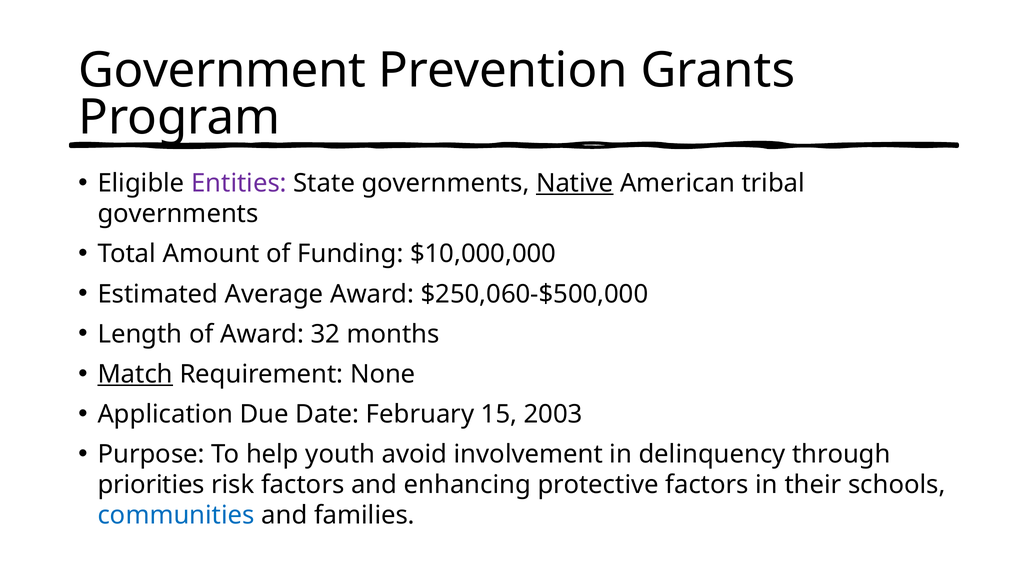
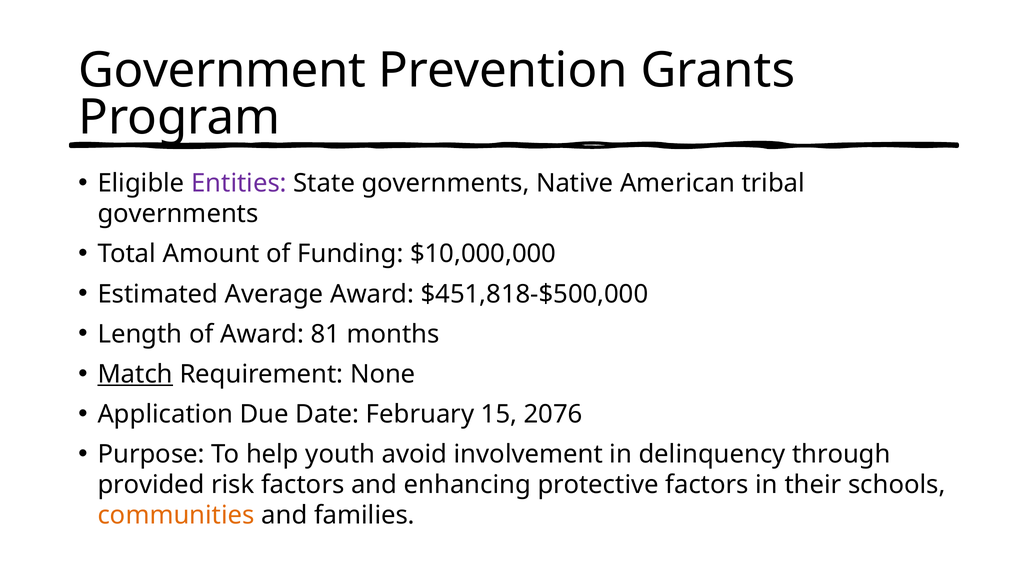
Native underline: present -> none (575, 183)
$250,060-$500,000: $250,060-$500,000 -> $451,818-$500,000 (535, 294)
32: 32 -> 81 (325, 334)
2003: 2003 -> 2076 (553, 415)
priorities: priorities -> provided (151, 485)
communities colour: blue -> orange (176, 516)
